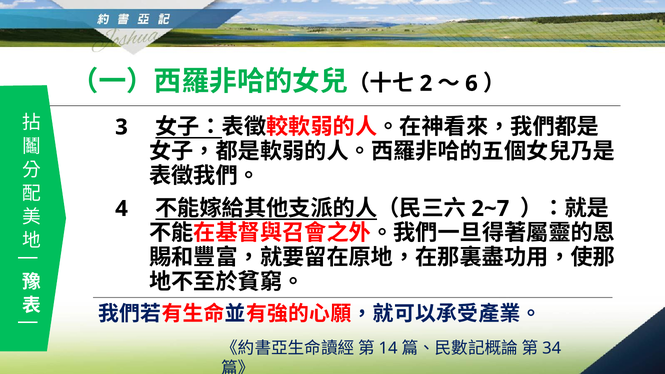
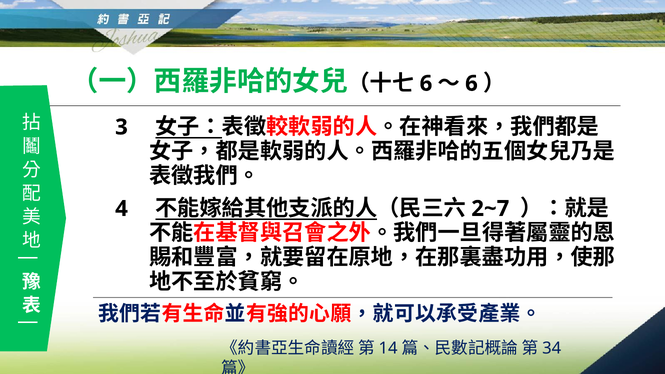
2: 2 -> 6 (426, 83)
